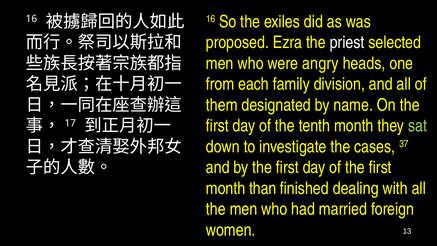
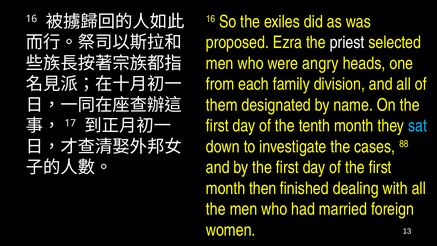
sat colour: light green -> light blue (417, 126)
37: 37 -> 88 (404, 144)
than: than -> then (263, 188)
